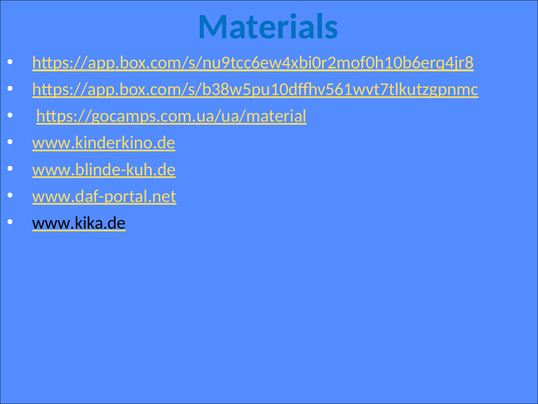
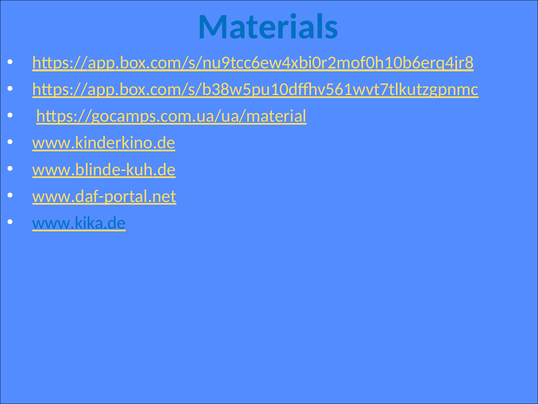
www.kika.de colour: black -> blue (79, 223)
